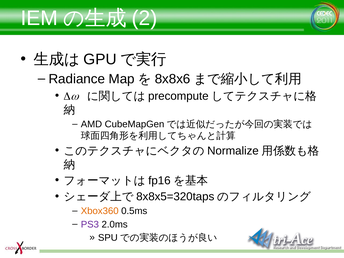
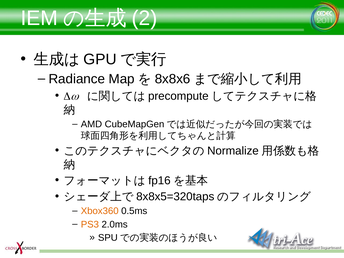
PS3 colour: purple -> orange (90, 224)
